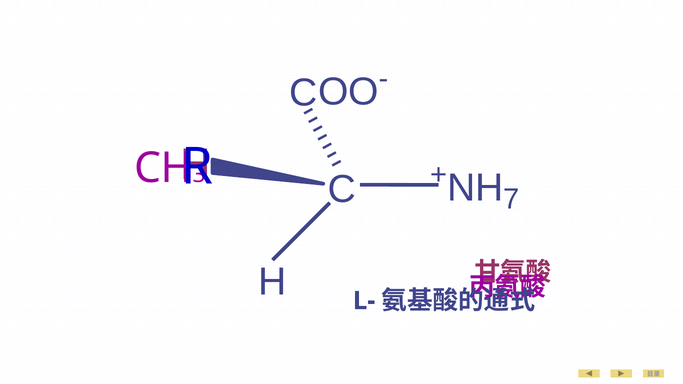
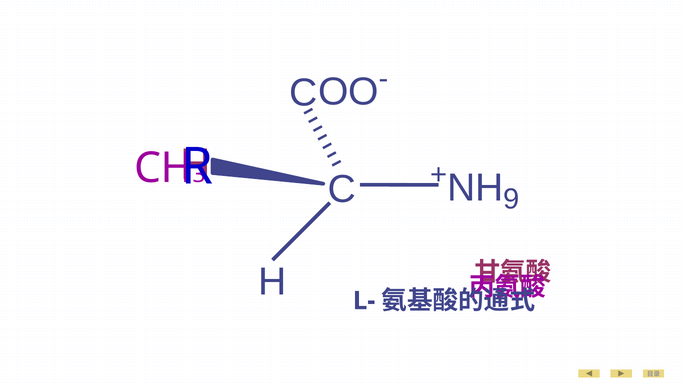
7: 7 -> 9 (511, 199)
